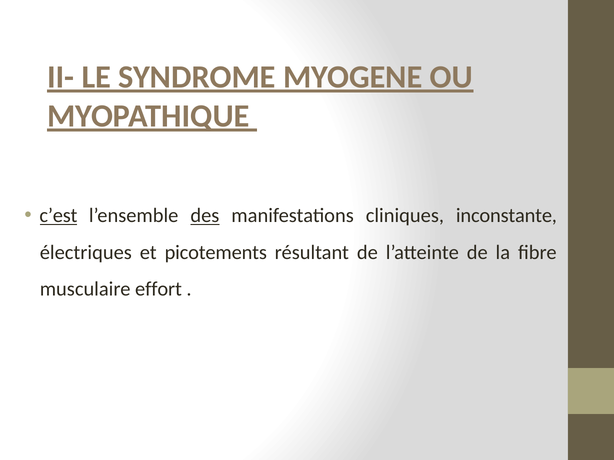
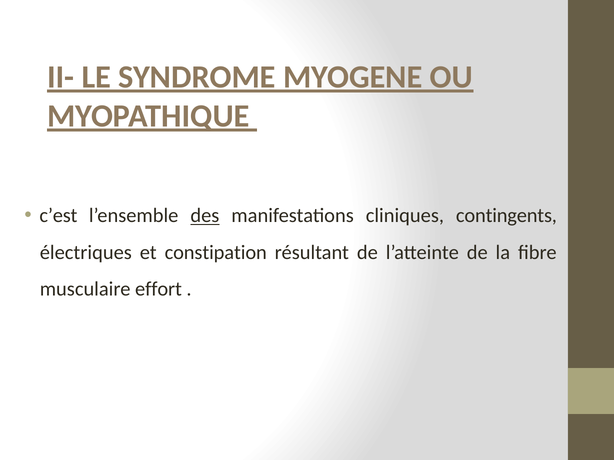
c’est underline: present -> none (58, 216)
inconstante: inconstante -> contingents (506, 216)
picotements: picotements -> constipation (216, 253)
